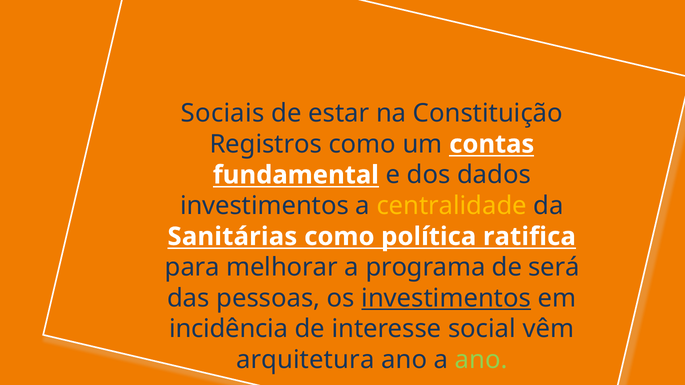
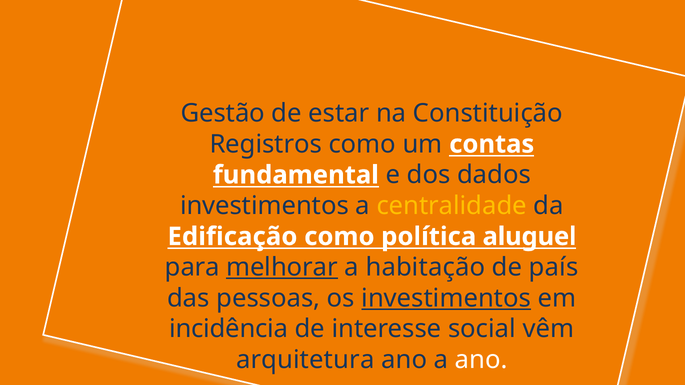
Sociais: Sociais -> Gestão (223, 113)
Sanitárias: Sanitárias -> Edificação (232, 237)
ratifica: ratifica -> aluguel (530, 237)
melhorar underline: none -> present (282, 268)
programa: programa -> habitação (425, 268)
será: será -> país (554, 268)
ano colour: light green -> white (481, 360)
